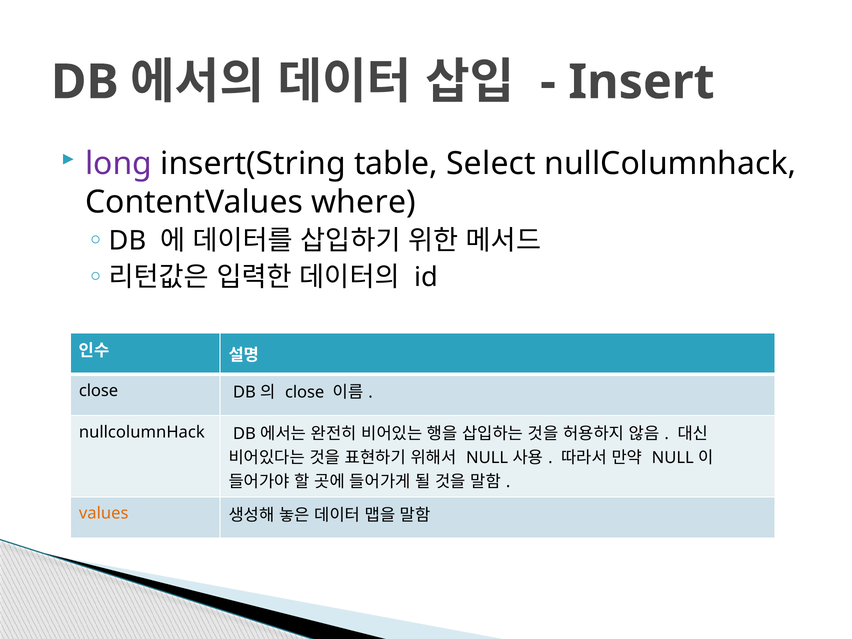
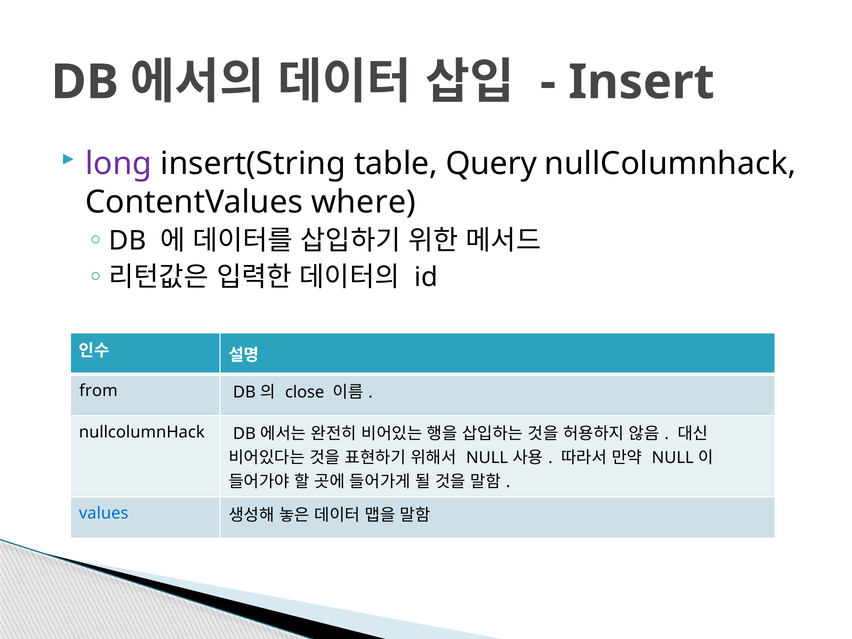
Select: Select -> Query (491, 164)
close: close -> from (98, 391)
values colour: orange -> blue (104, 513)
